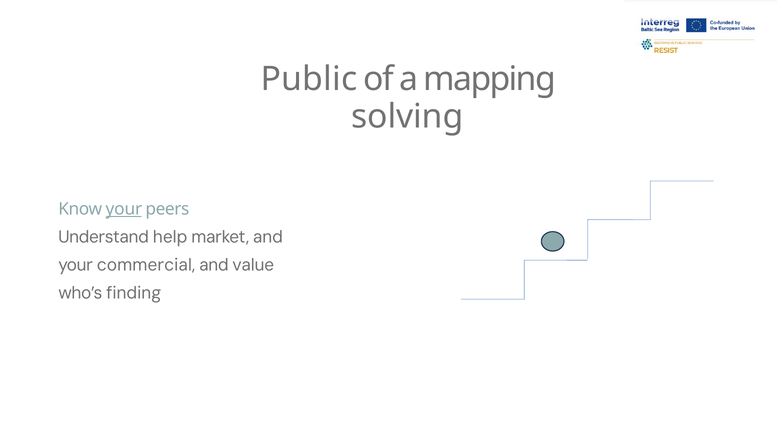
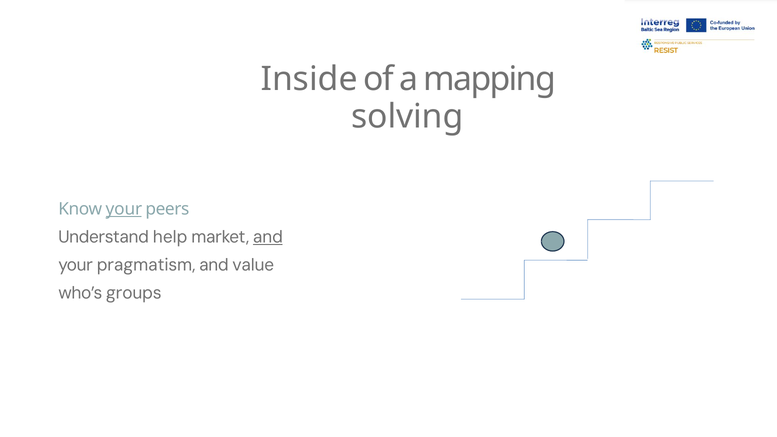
Public: Public -> Inside (309, 79)
and underline: none -> present (268, 237)
commercial: commercial -> pragmatism (146, 265)
finding: finding -> groups (134, 293)
